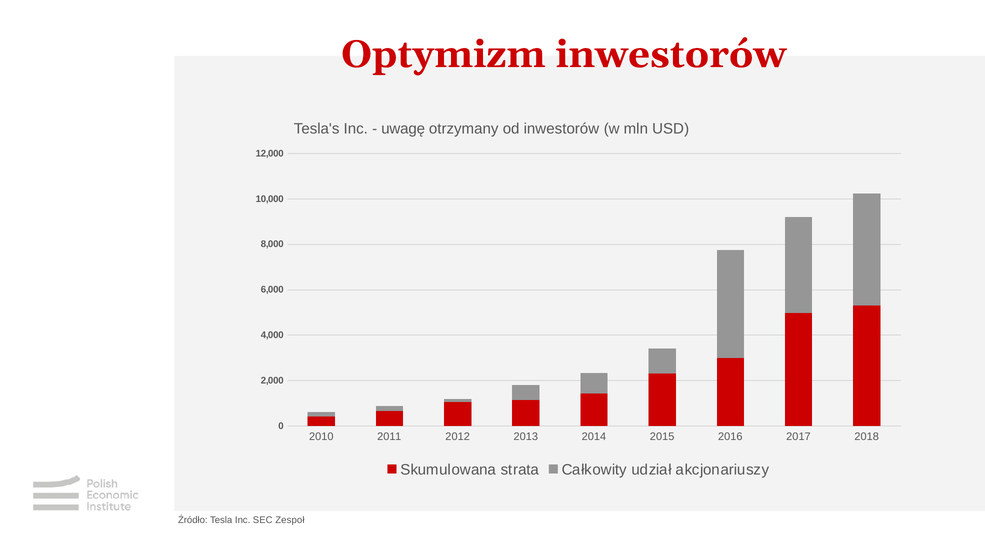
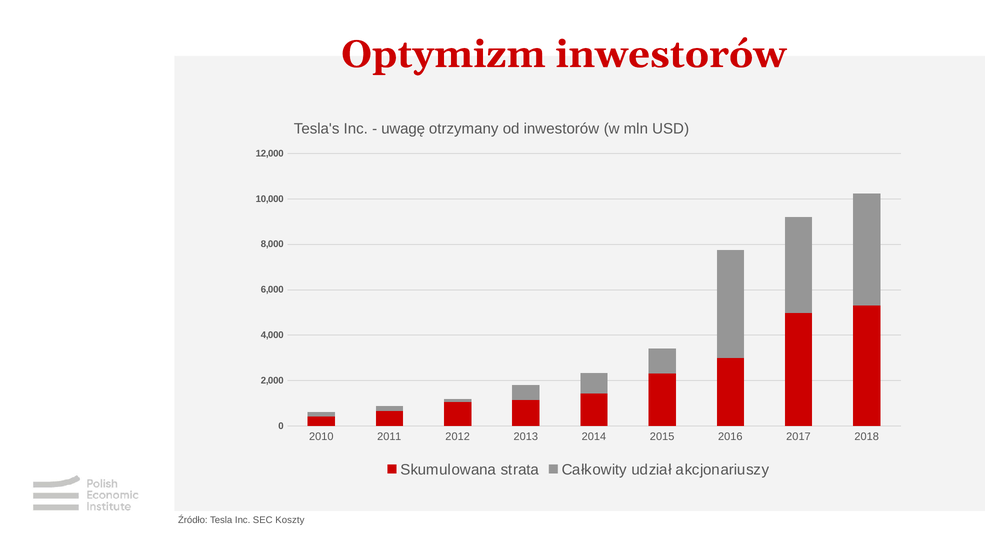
Zespoł: Zespoł -> Koszty (290, 520)
